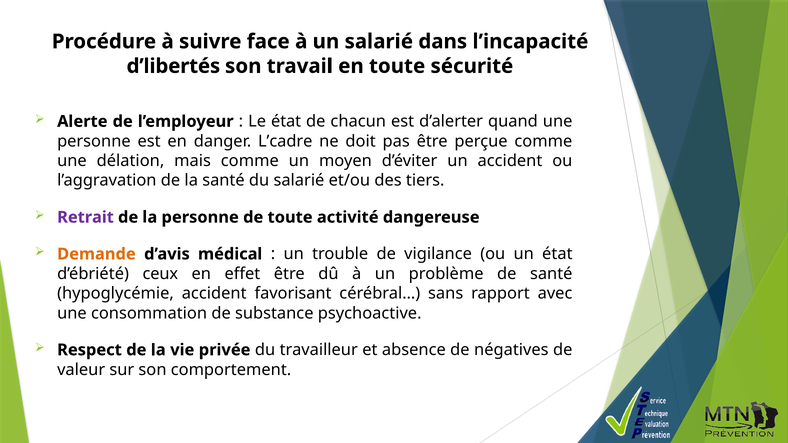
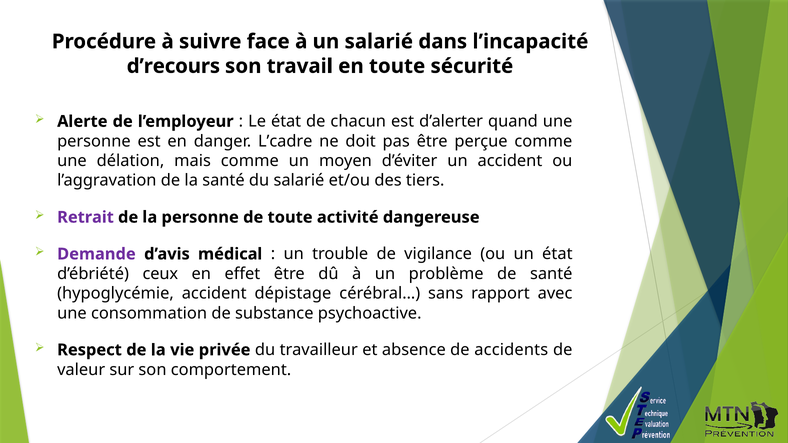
d’libertés: d’libertés -> d’recours (173, 66)
Demande colour: orange -> purple (96, 254)
favorisant: favorisant -> dépistage (293, 294)
négatives: négatives -> accidents (511, 350)
